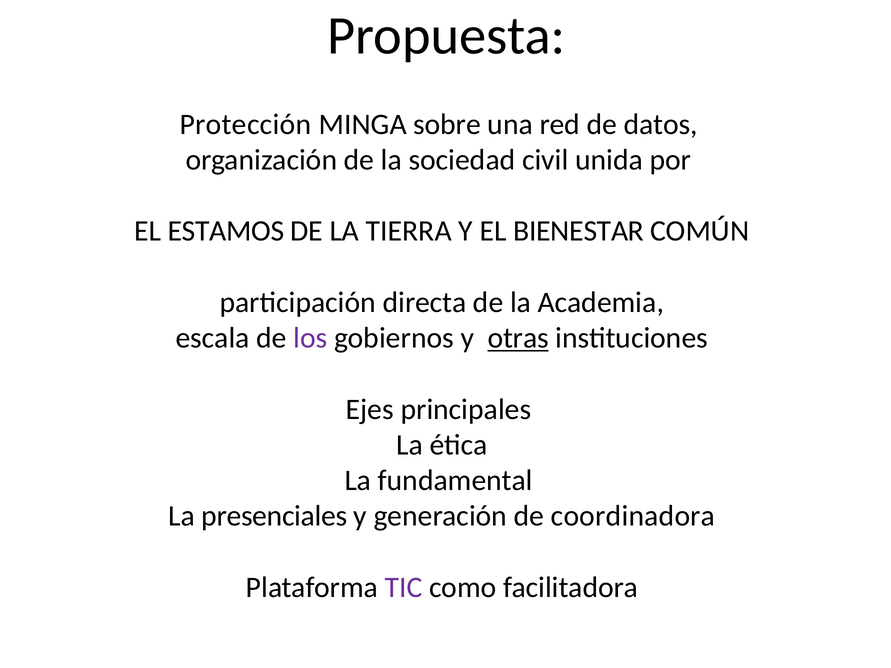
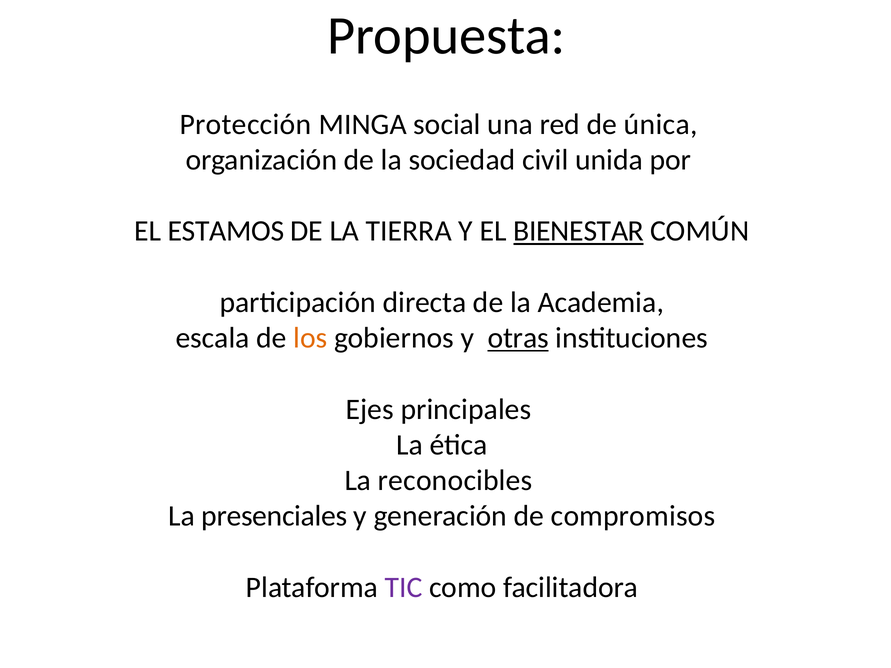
sobre: sobre -> social (447, 124)
datos: datos -> única (661, 124)
BIENESTAR underline: none -> present (579, 231)
los colour: purple -> orange (310, 338)
fundamental: fundamental -> reconocibles (455, 481)
coordinadora: coordinadora -> compromisos (633, 516)
